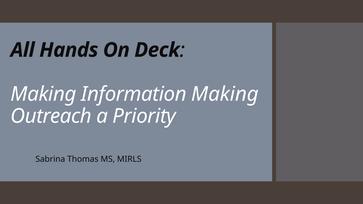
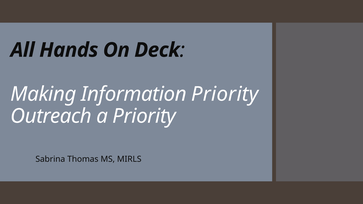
Information Making: Making -> Priority (225, 94)
